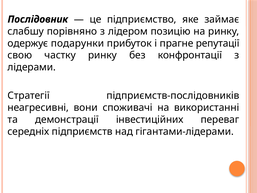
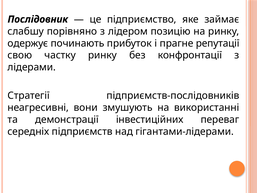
подарунки: подарунки -> починають (78, 43)
споживачі: споживачі -> змушують (128, 107)
